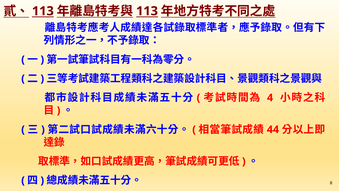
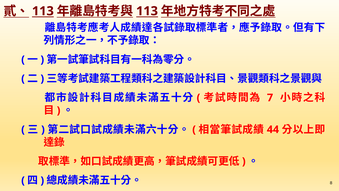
4: 4 -> 7 (270, 98)
